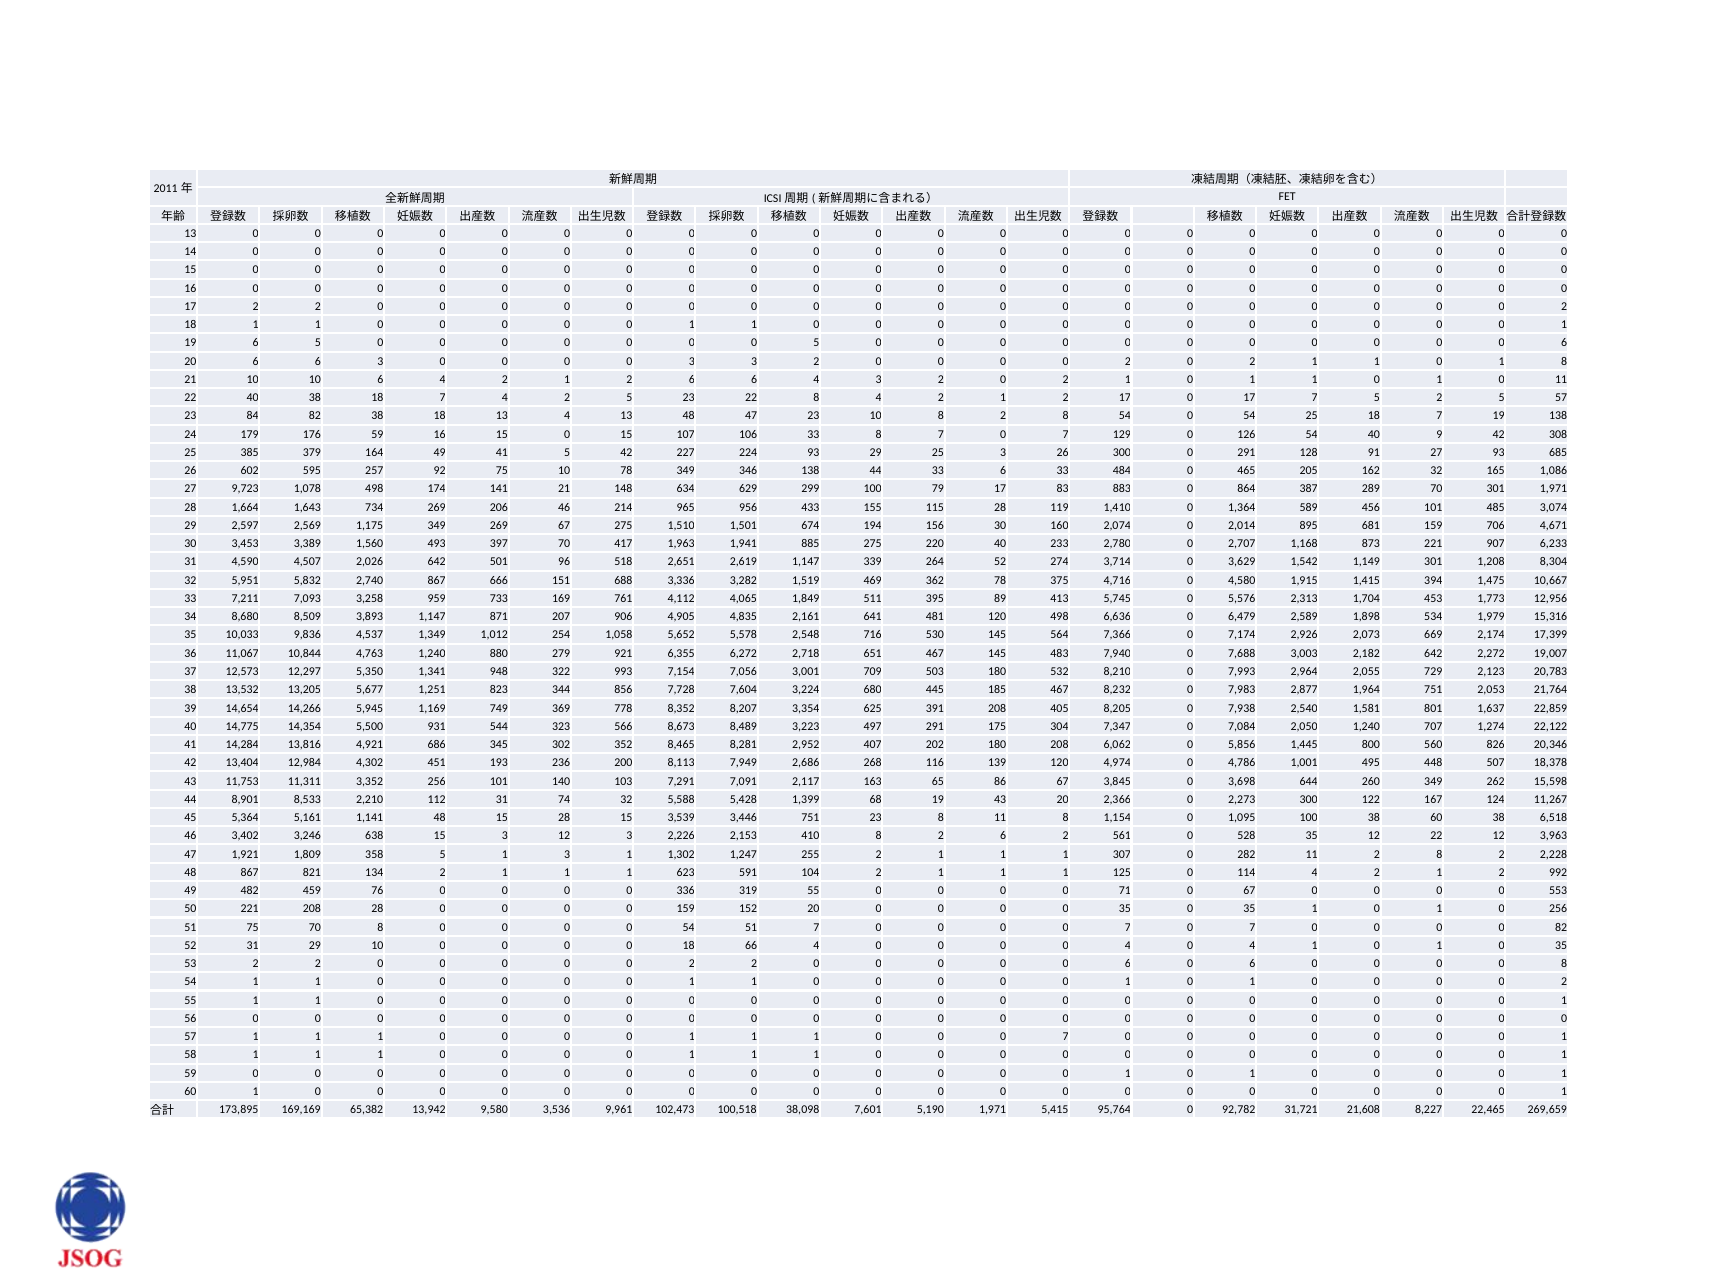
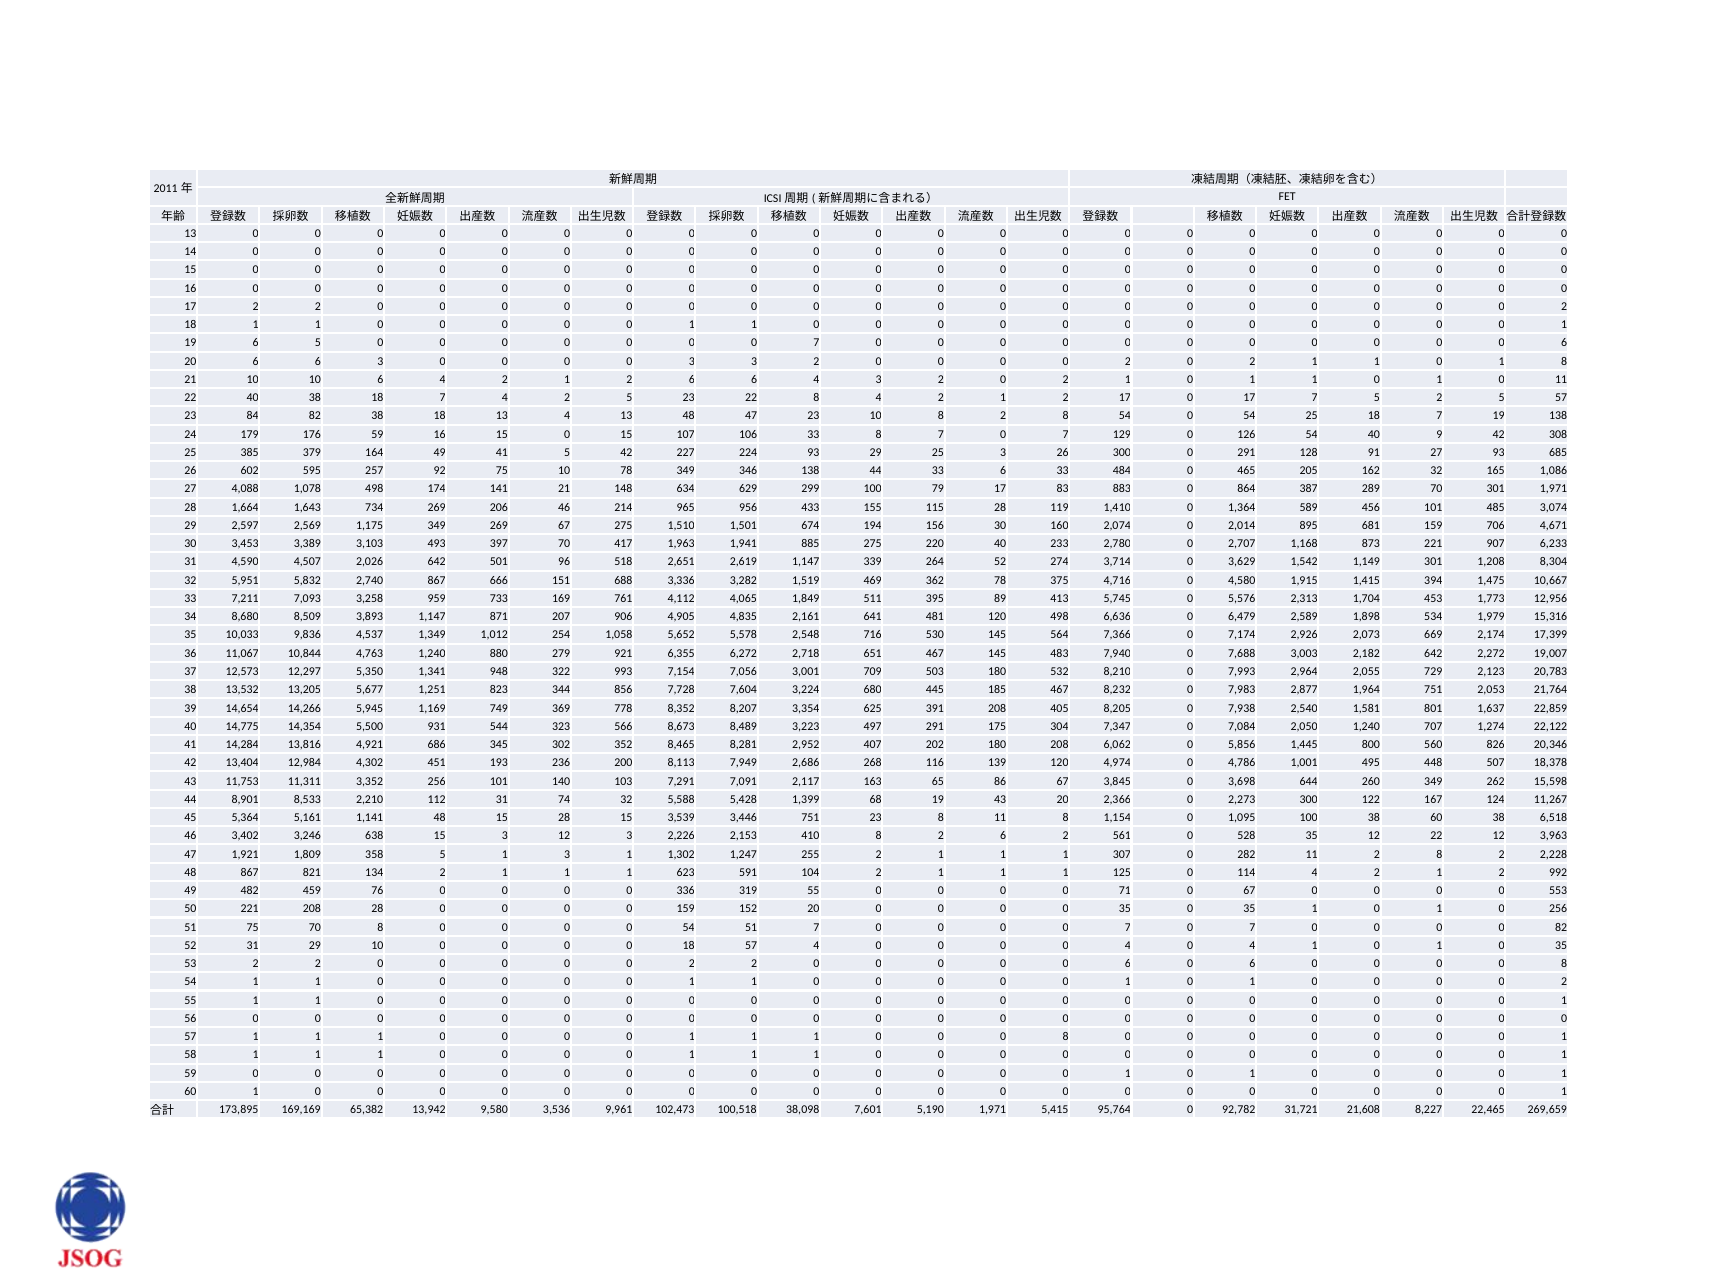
5: 5 -> 7 (816, 343)
9,723: 9,723 -> 4,088 (245, 489)
1,560: 1,560 -> 3,103 (370, 544)
18 66: 66 -> 57 (751, 946)
7: 7 -> 8 (1066, 1037)
